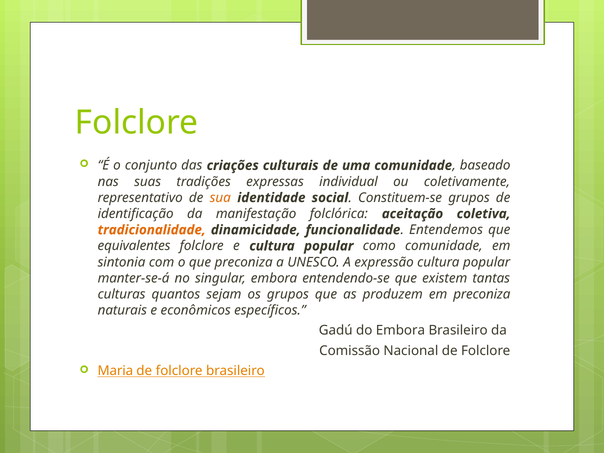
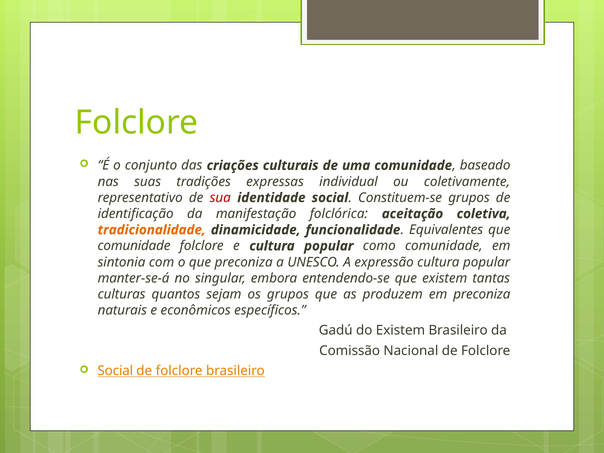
sua colour: orange -> red (220, 198)
Entendemos: Entendemos -> Equivalentes (446, 230)
equivalentes: equivalentes -> comunidade (134, 246)
do Embora: Embora -> Existem (400, 331)
Maria: Maria -> Social (115, 371)
